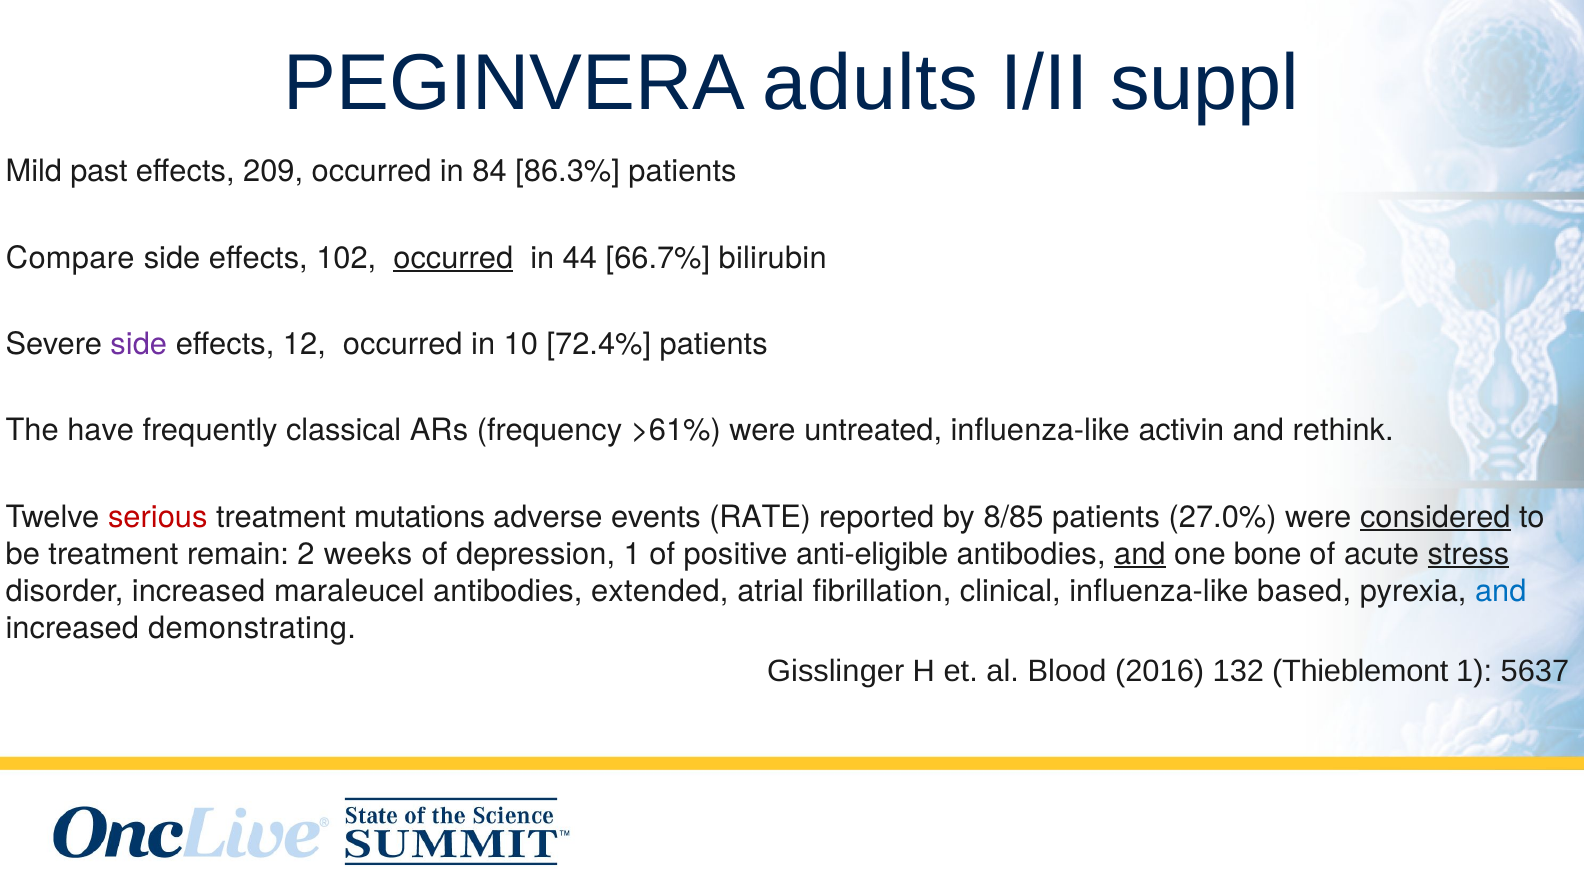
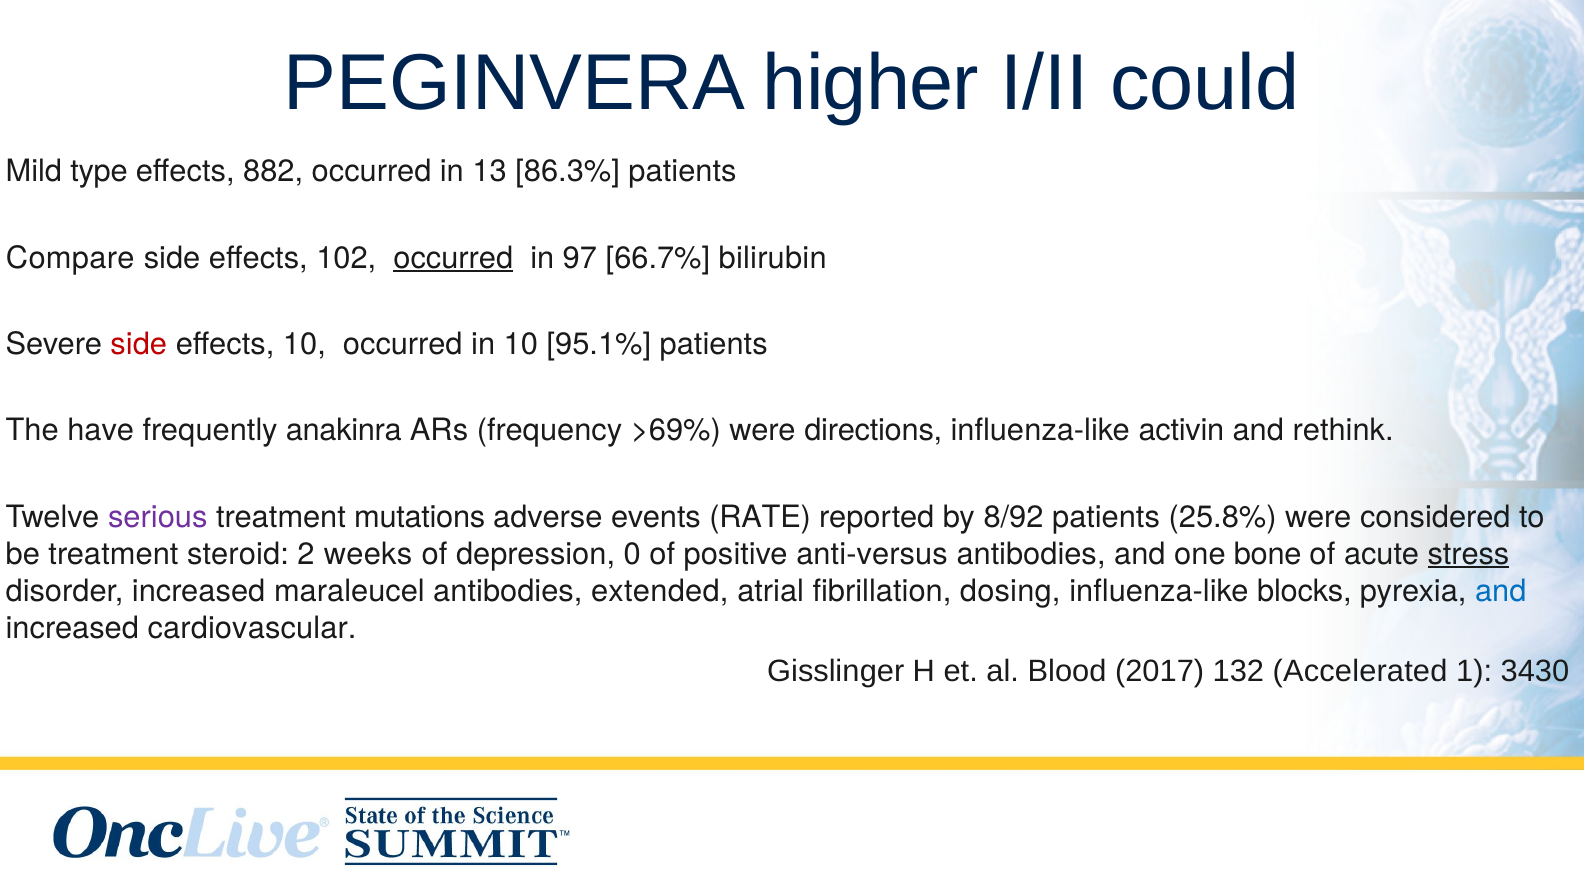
adults: adults -> higher (871, 83)
suppl: suppl -> could (1205, 83)
past: past -> type (99, 172)
209: 209 -> 882 (273, 172)
84: 84 -> 13 (490, 172)
44: 44 -> 97 (580, 258)
side colour: purple -> red (139, 344)
effects 12: 12 -> 10 (304, 344)
72.4%: 72.4% -> 95.1% (599, 344)
classical: classical -> anakinra (344, 431)
>61%: >61% -> >69% (676, 431)
untreated: untreated -> directions (873, 431)
serious colour: red -> purple (158, 517)
8/85: 8/85 -> 8/92 (1014, 517)
27.0%: 27.0% -> 25.8% (1223, 517)
considered underline: present -> none (1435, 517)
remain: remain -> steroid (238, 554)
depression 1: 1 -> 0 (632, 554)
anti-eligible: anti-eligible -> anti-versus (872, 554)
and underline: present -> none (1140, 554)
clinical: clinical -> dosing (1010, 591)
based: based -> blocks (1304, 591)
demonstrating: demonstrating -> cardiovascular (252, 628)
2016: 2016 -> 2017 (1160, 671)
Thieblemont: Thieblemont -> Accelerated (1360, 671)
5637: 5637 -> 3430 (1535, 671)
